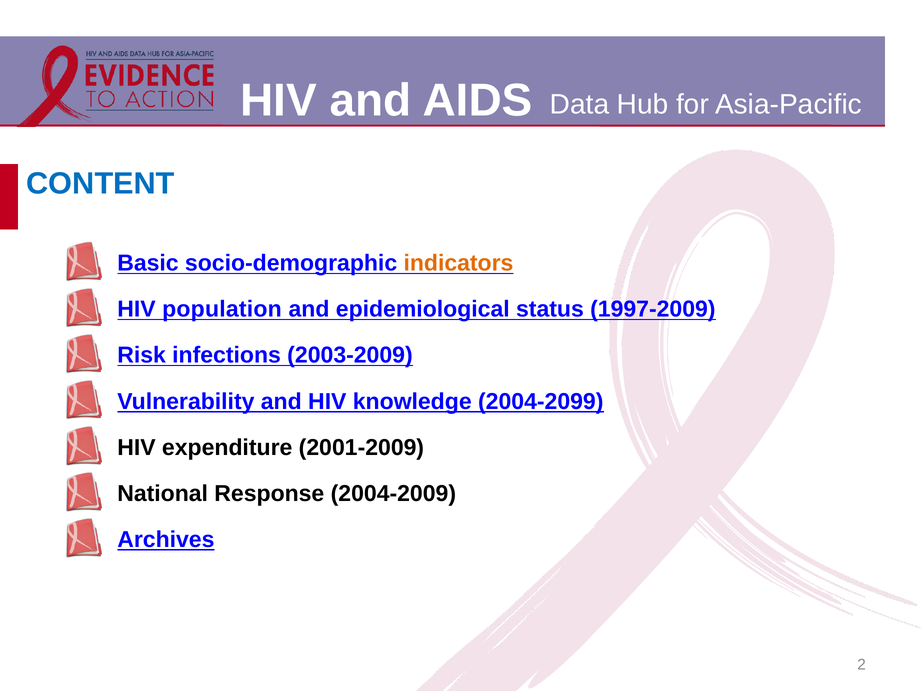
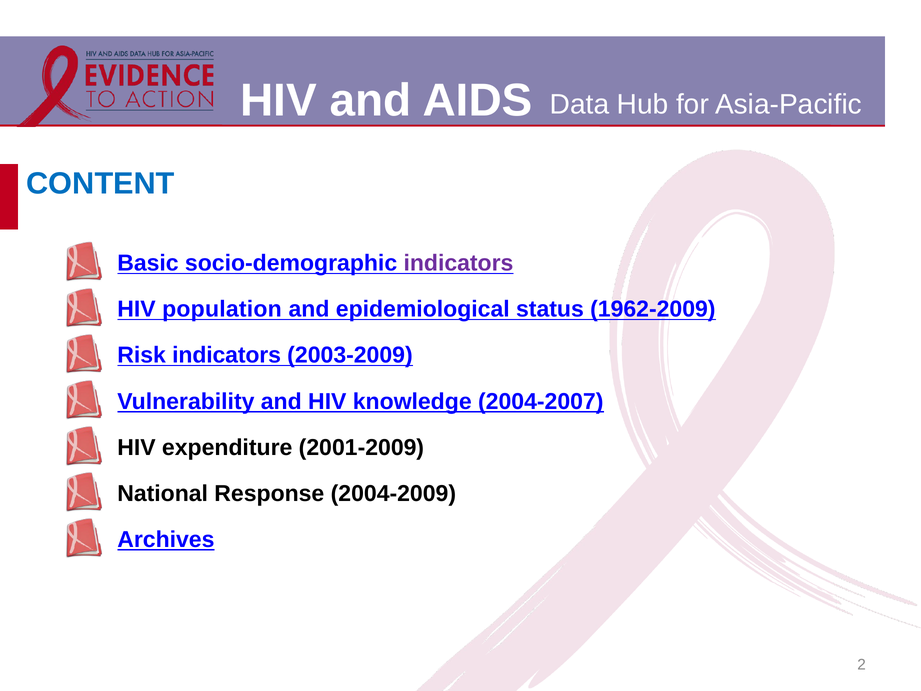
indicators colour: orange -> purple (458, 263)
1997-2009: 1997-2009 -> 1962-2009 (653, 309)
Risk infections: infections -> indicators (227, 355)
2004-2099: 2004-2099 -> 2004-2007 (541, 401)
